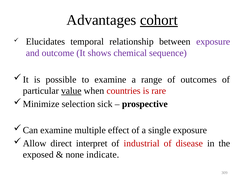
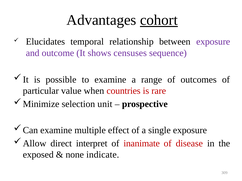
chemical: chemical -> censuses (130, 53)
value underline: present -> none (71, 91)
sick: sick -> unit (105, 104)
industrial: industrial -> inanimate (142, 144)
